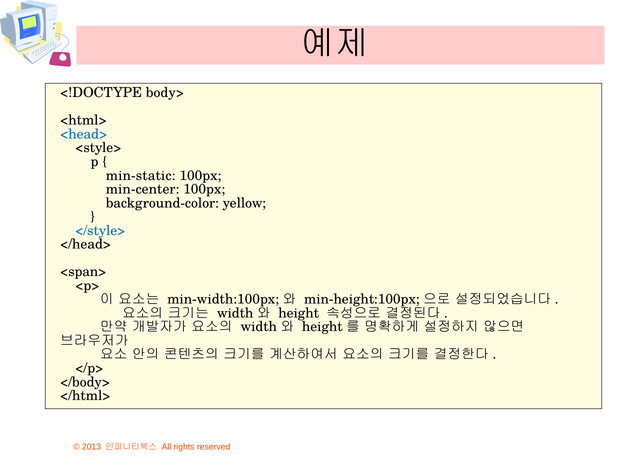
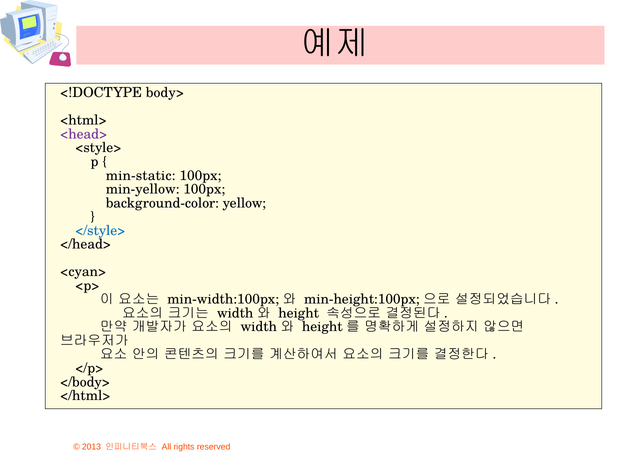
<head> colour: blue -> purple (84, 134)
min-center: min-center -> min-yellow (143, 189)
<span>: <span> -> <cyan> (83, 272)
